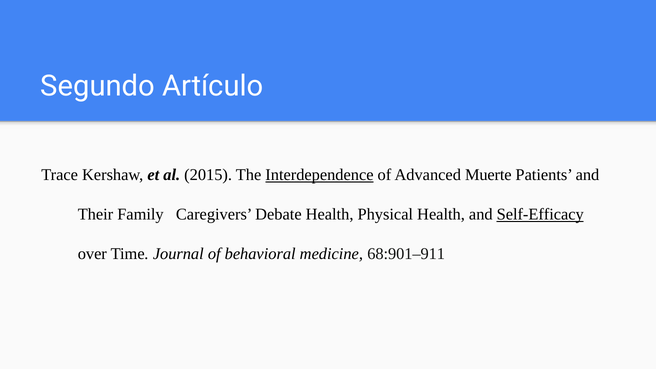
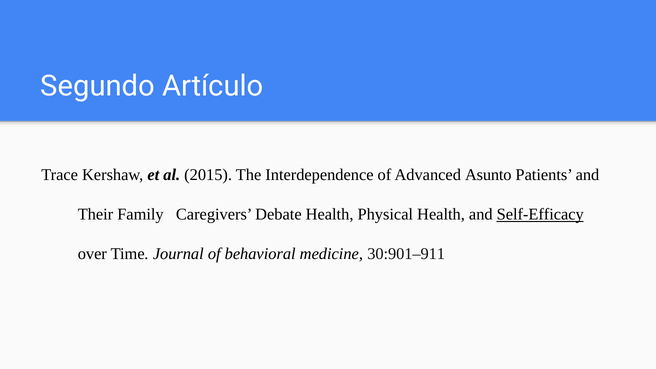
Interdependence underline: present -> none (319, 175)
Muerte: Muerte -> Asunto (488, 175)
68:901–911: 68:901–911 -> 30:901–911 (406, 254)
